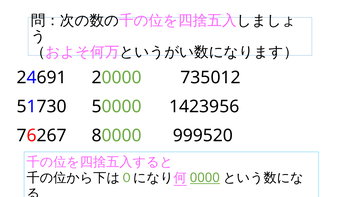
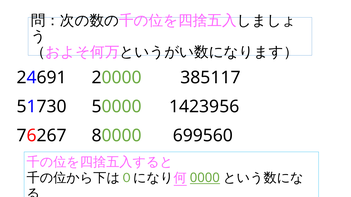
735012: 735012 -> 385117 (211, 78)
999520: 999520 -> 699560 (203, 136)
